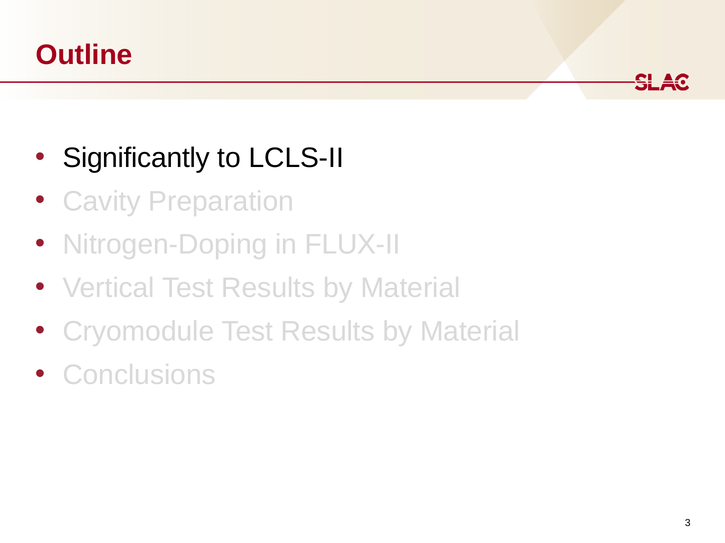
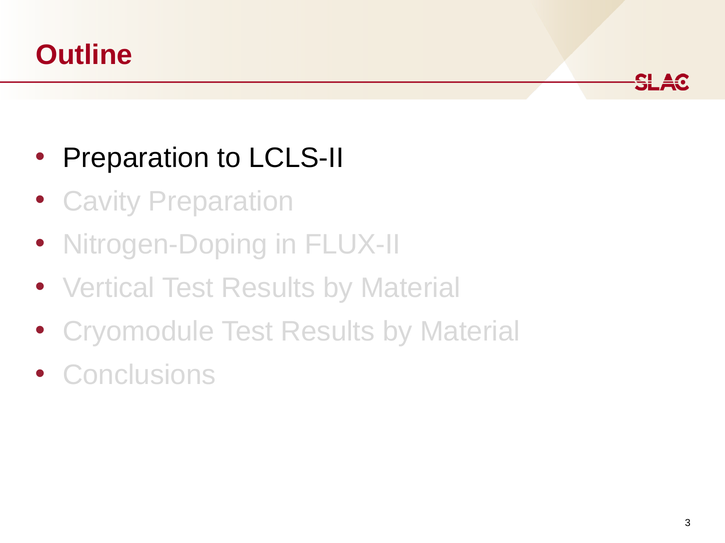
Significantly: Significantly -> Preparation (136, 158)
